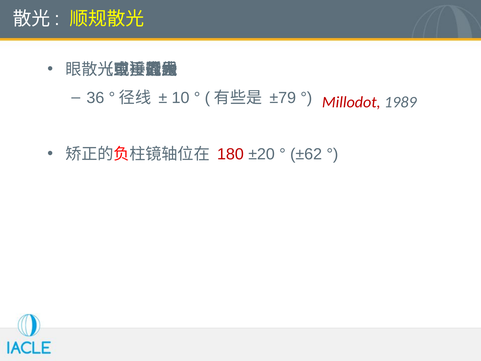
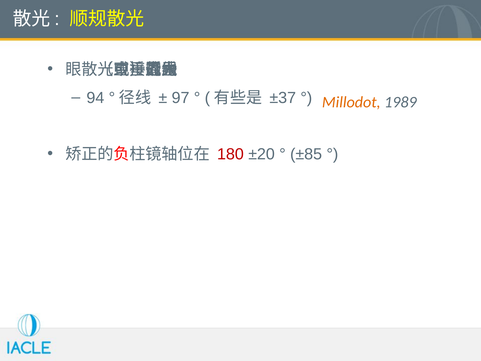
36: 36 -> 94 (95, 98)
10: 10 -> 97 (181, 98)
±79: ±79 -> ±37 (283, 98)
Millodot colour: red -> orange (351, 102)
±62: ±62 -> ±85 (306, 154)
